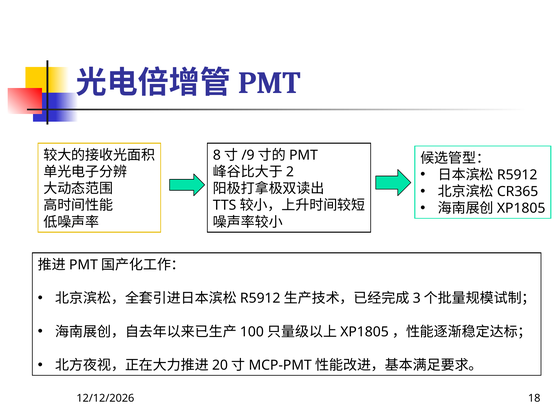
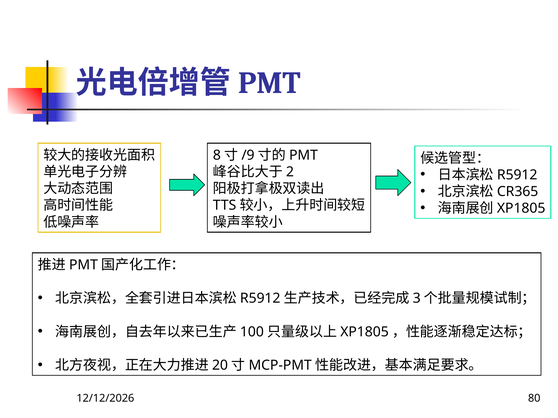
18: 18 -> 80 (534, 399)
